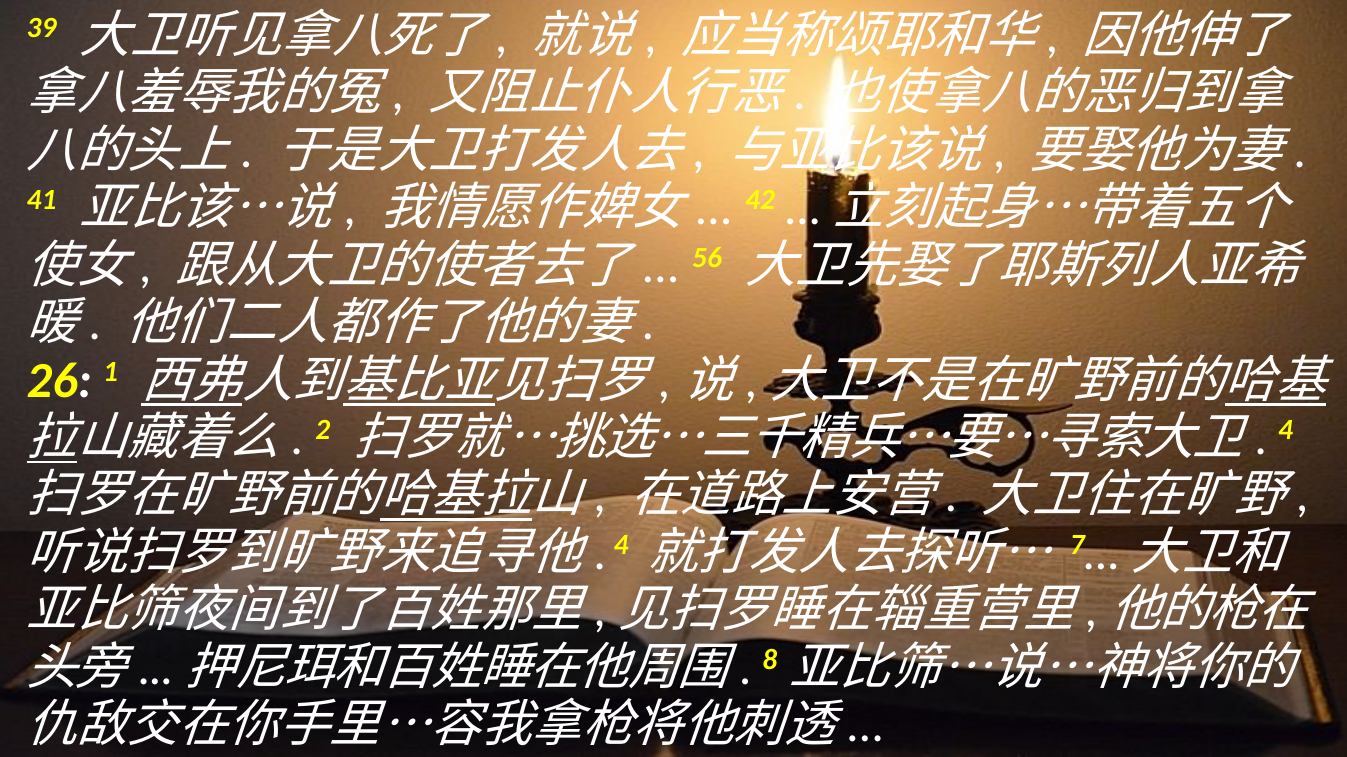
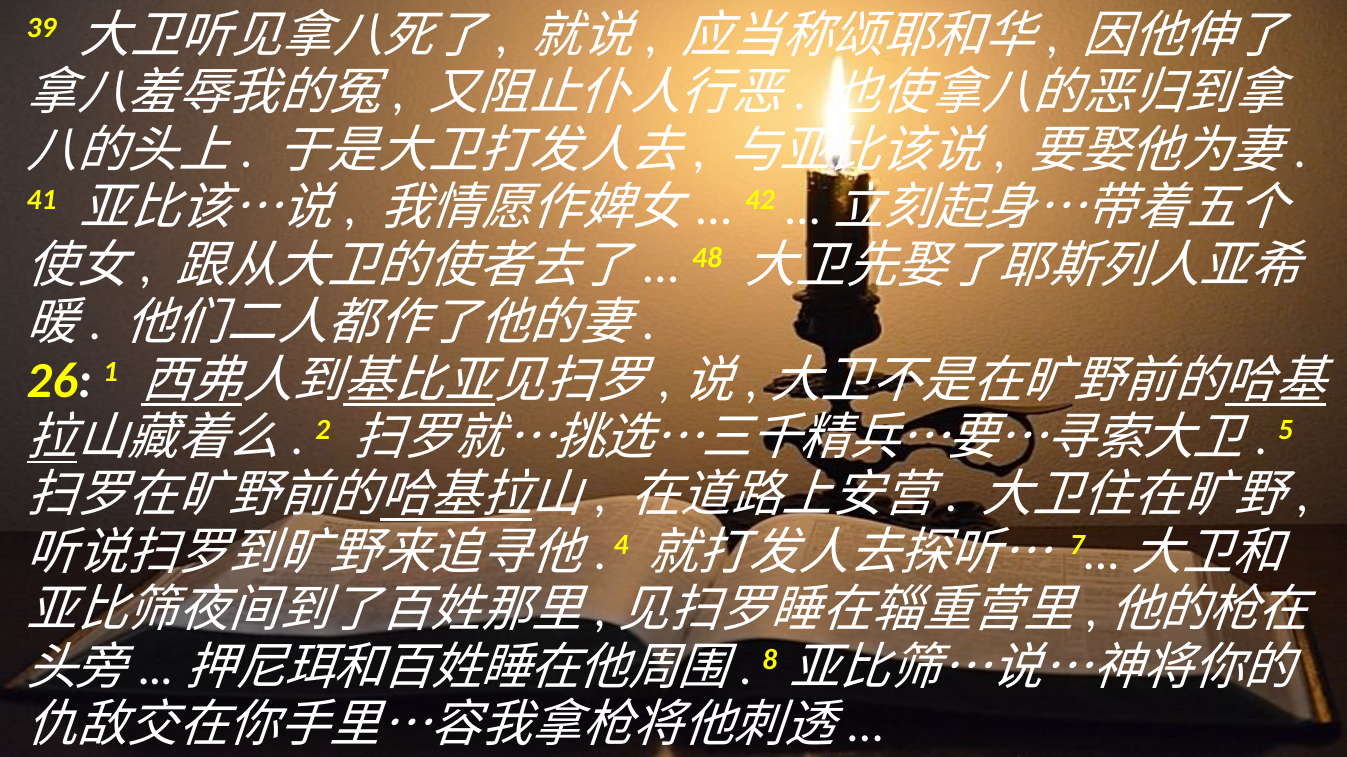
56: 56 -> 48 (707, 258)
4: 4 -> 5 (1286, 430)
